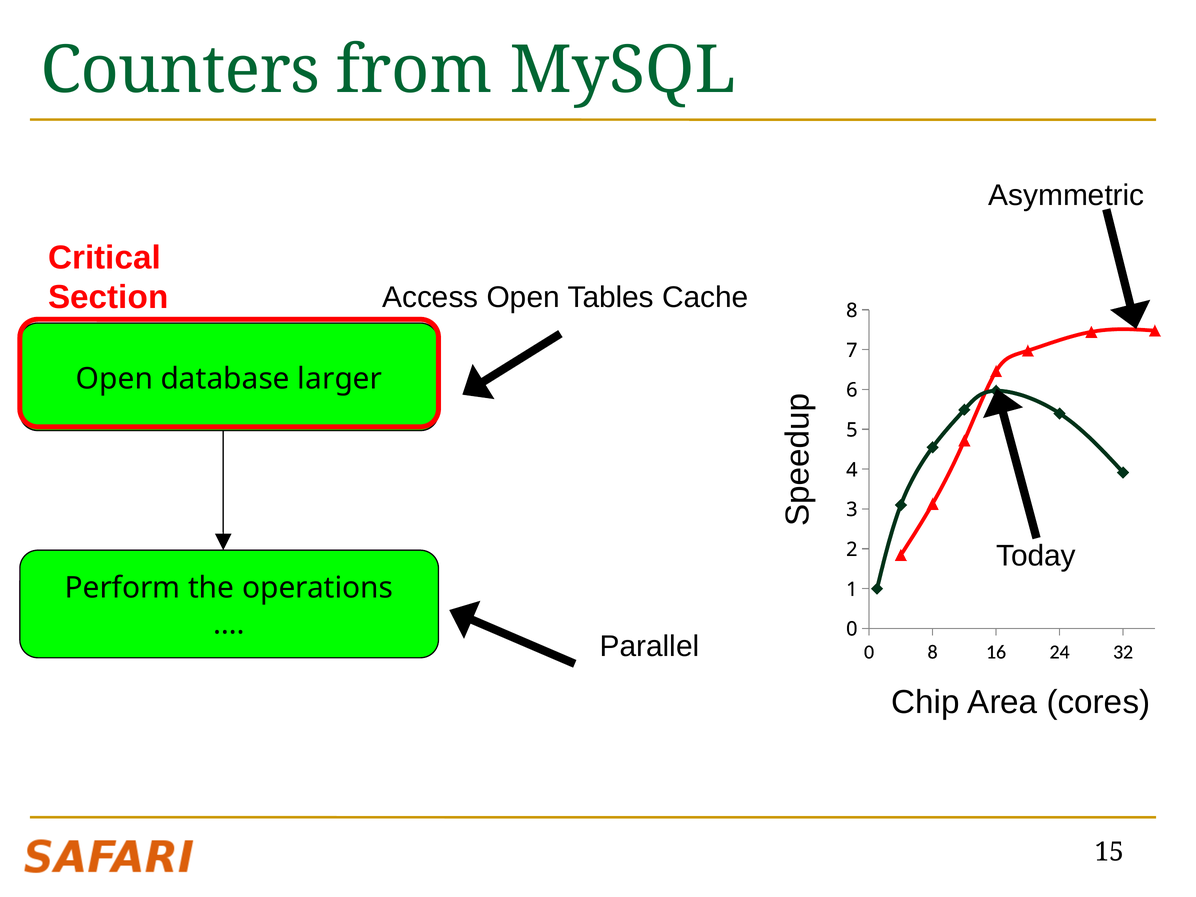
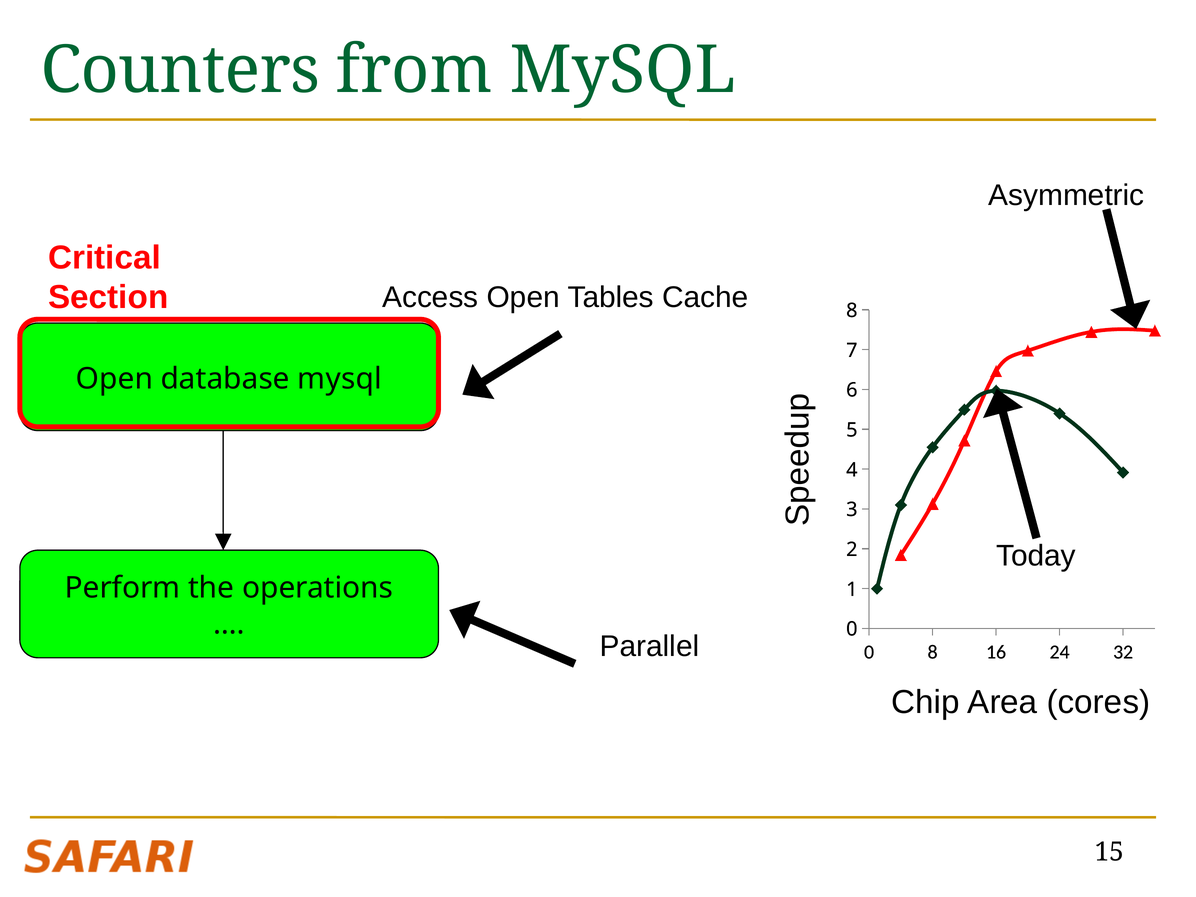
database larger: larger -> mysql (340, 379)
